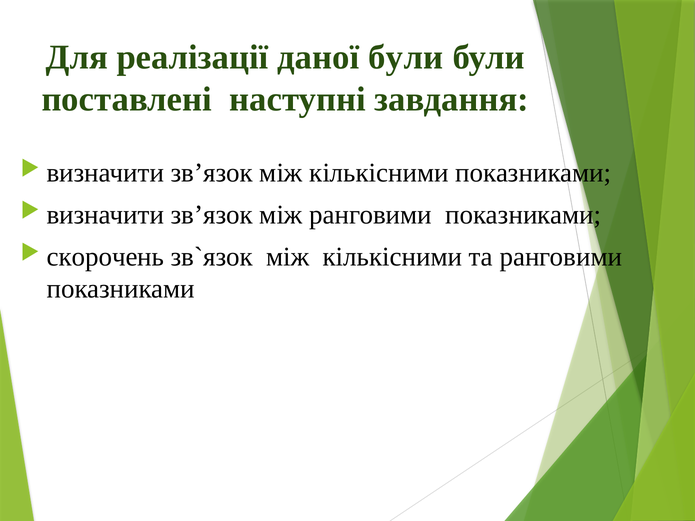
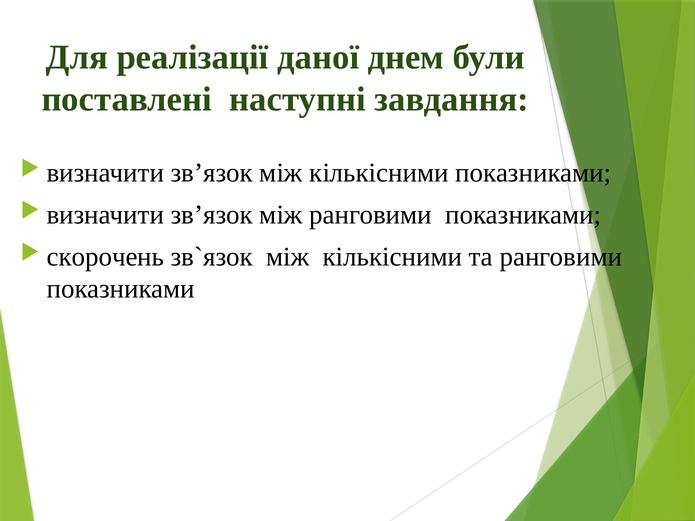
даної були: були -> днем (406, 58)
